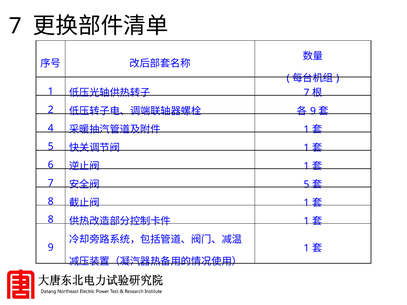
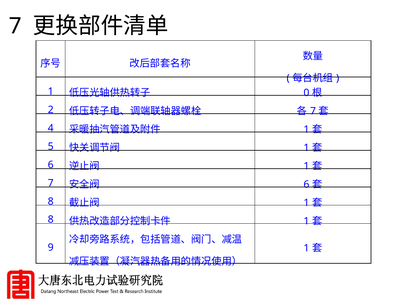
7: 7 -> 0 (306, 93)
9: 9 -> 7 (313, 111)
5: 5 -> 6 (306, 185)
